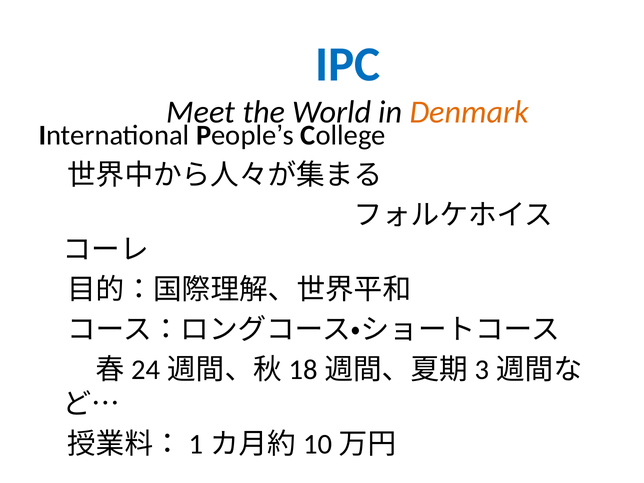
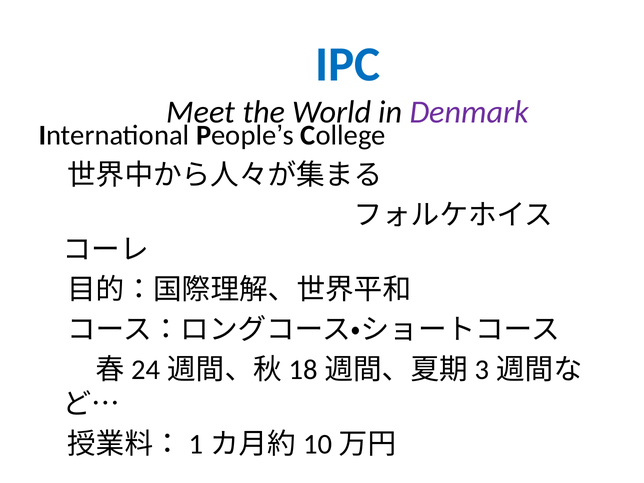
Denmark colour: orange -> purple (469, 112)
